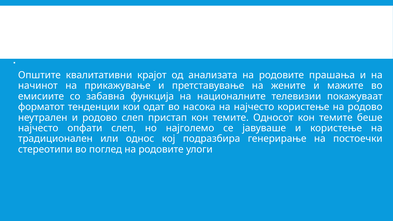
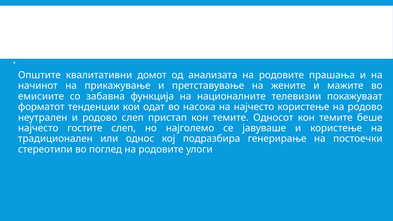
крајот: крајот -> домот (152, 75)
опфати: опфати -> гостите (85, 128)
